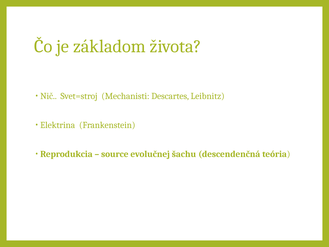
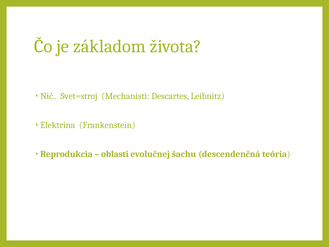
source: source -> oblasti (115, 154)
